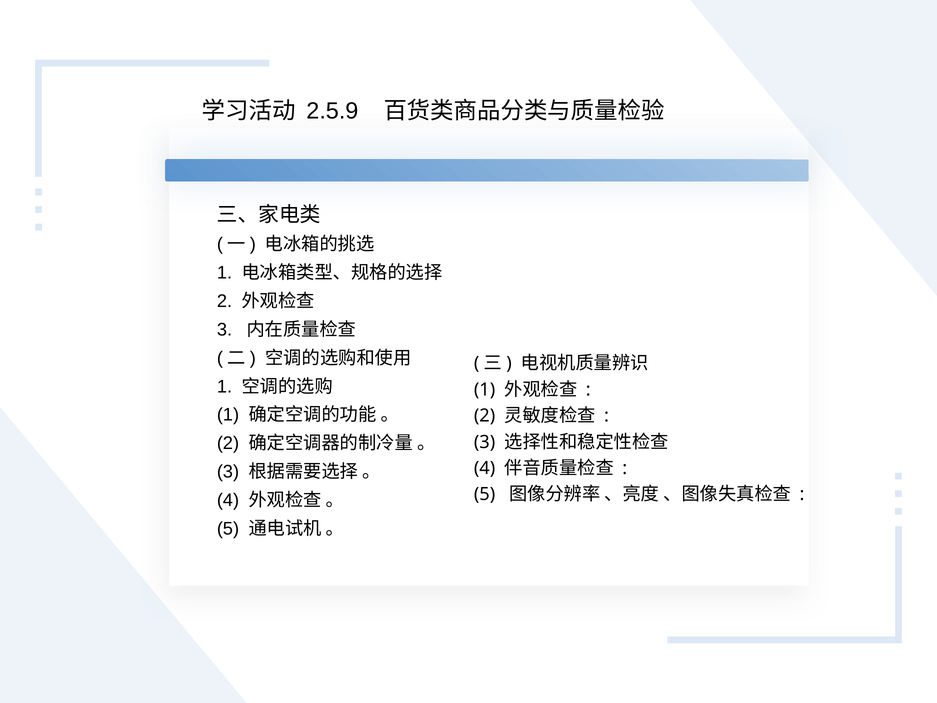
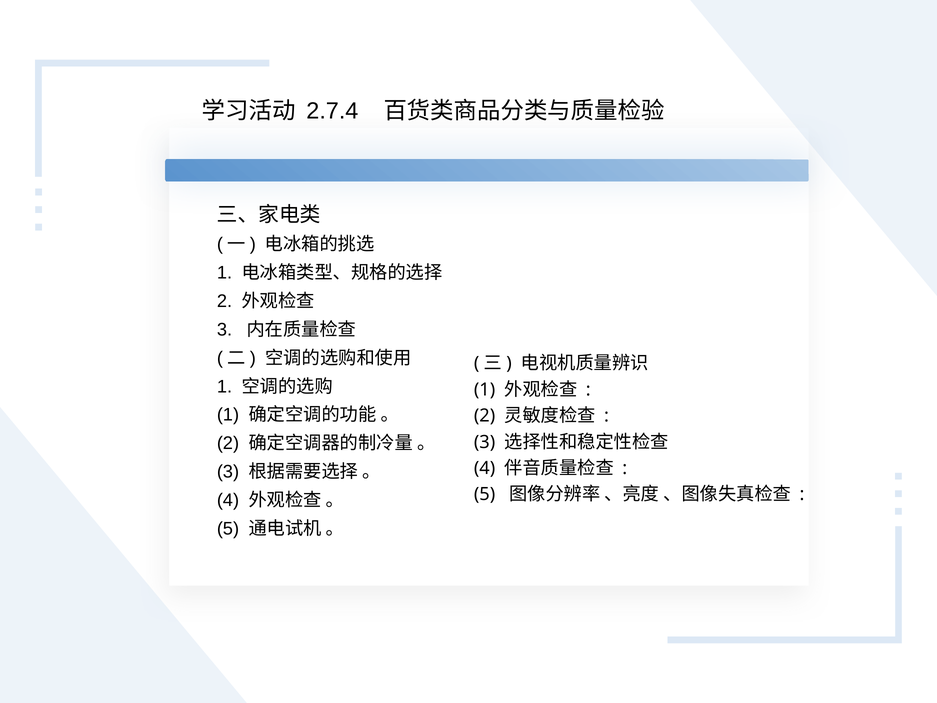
2.5.9: 2.5.9 -> 2.7.4 (332, 111)
